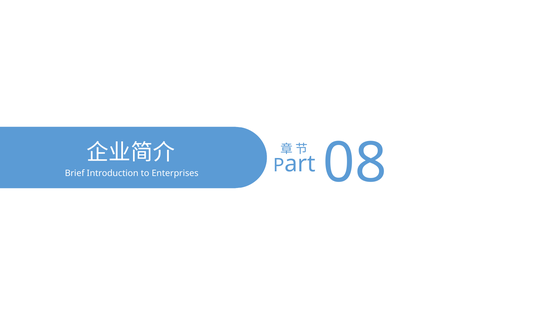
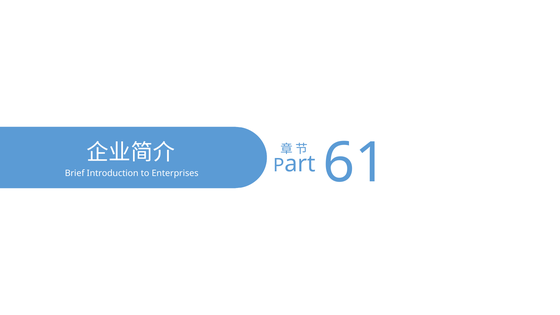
08: 08 -> 61 (355, 163)
